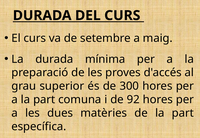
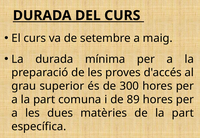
92: 92 -> 89 (133, 100)
